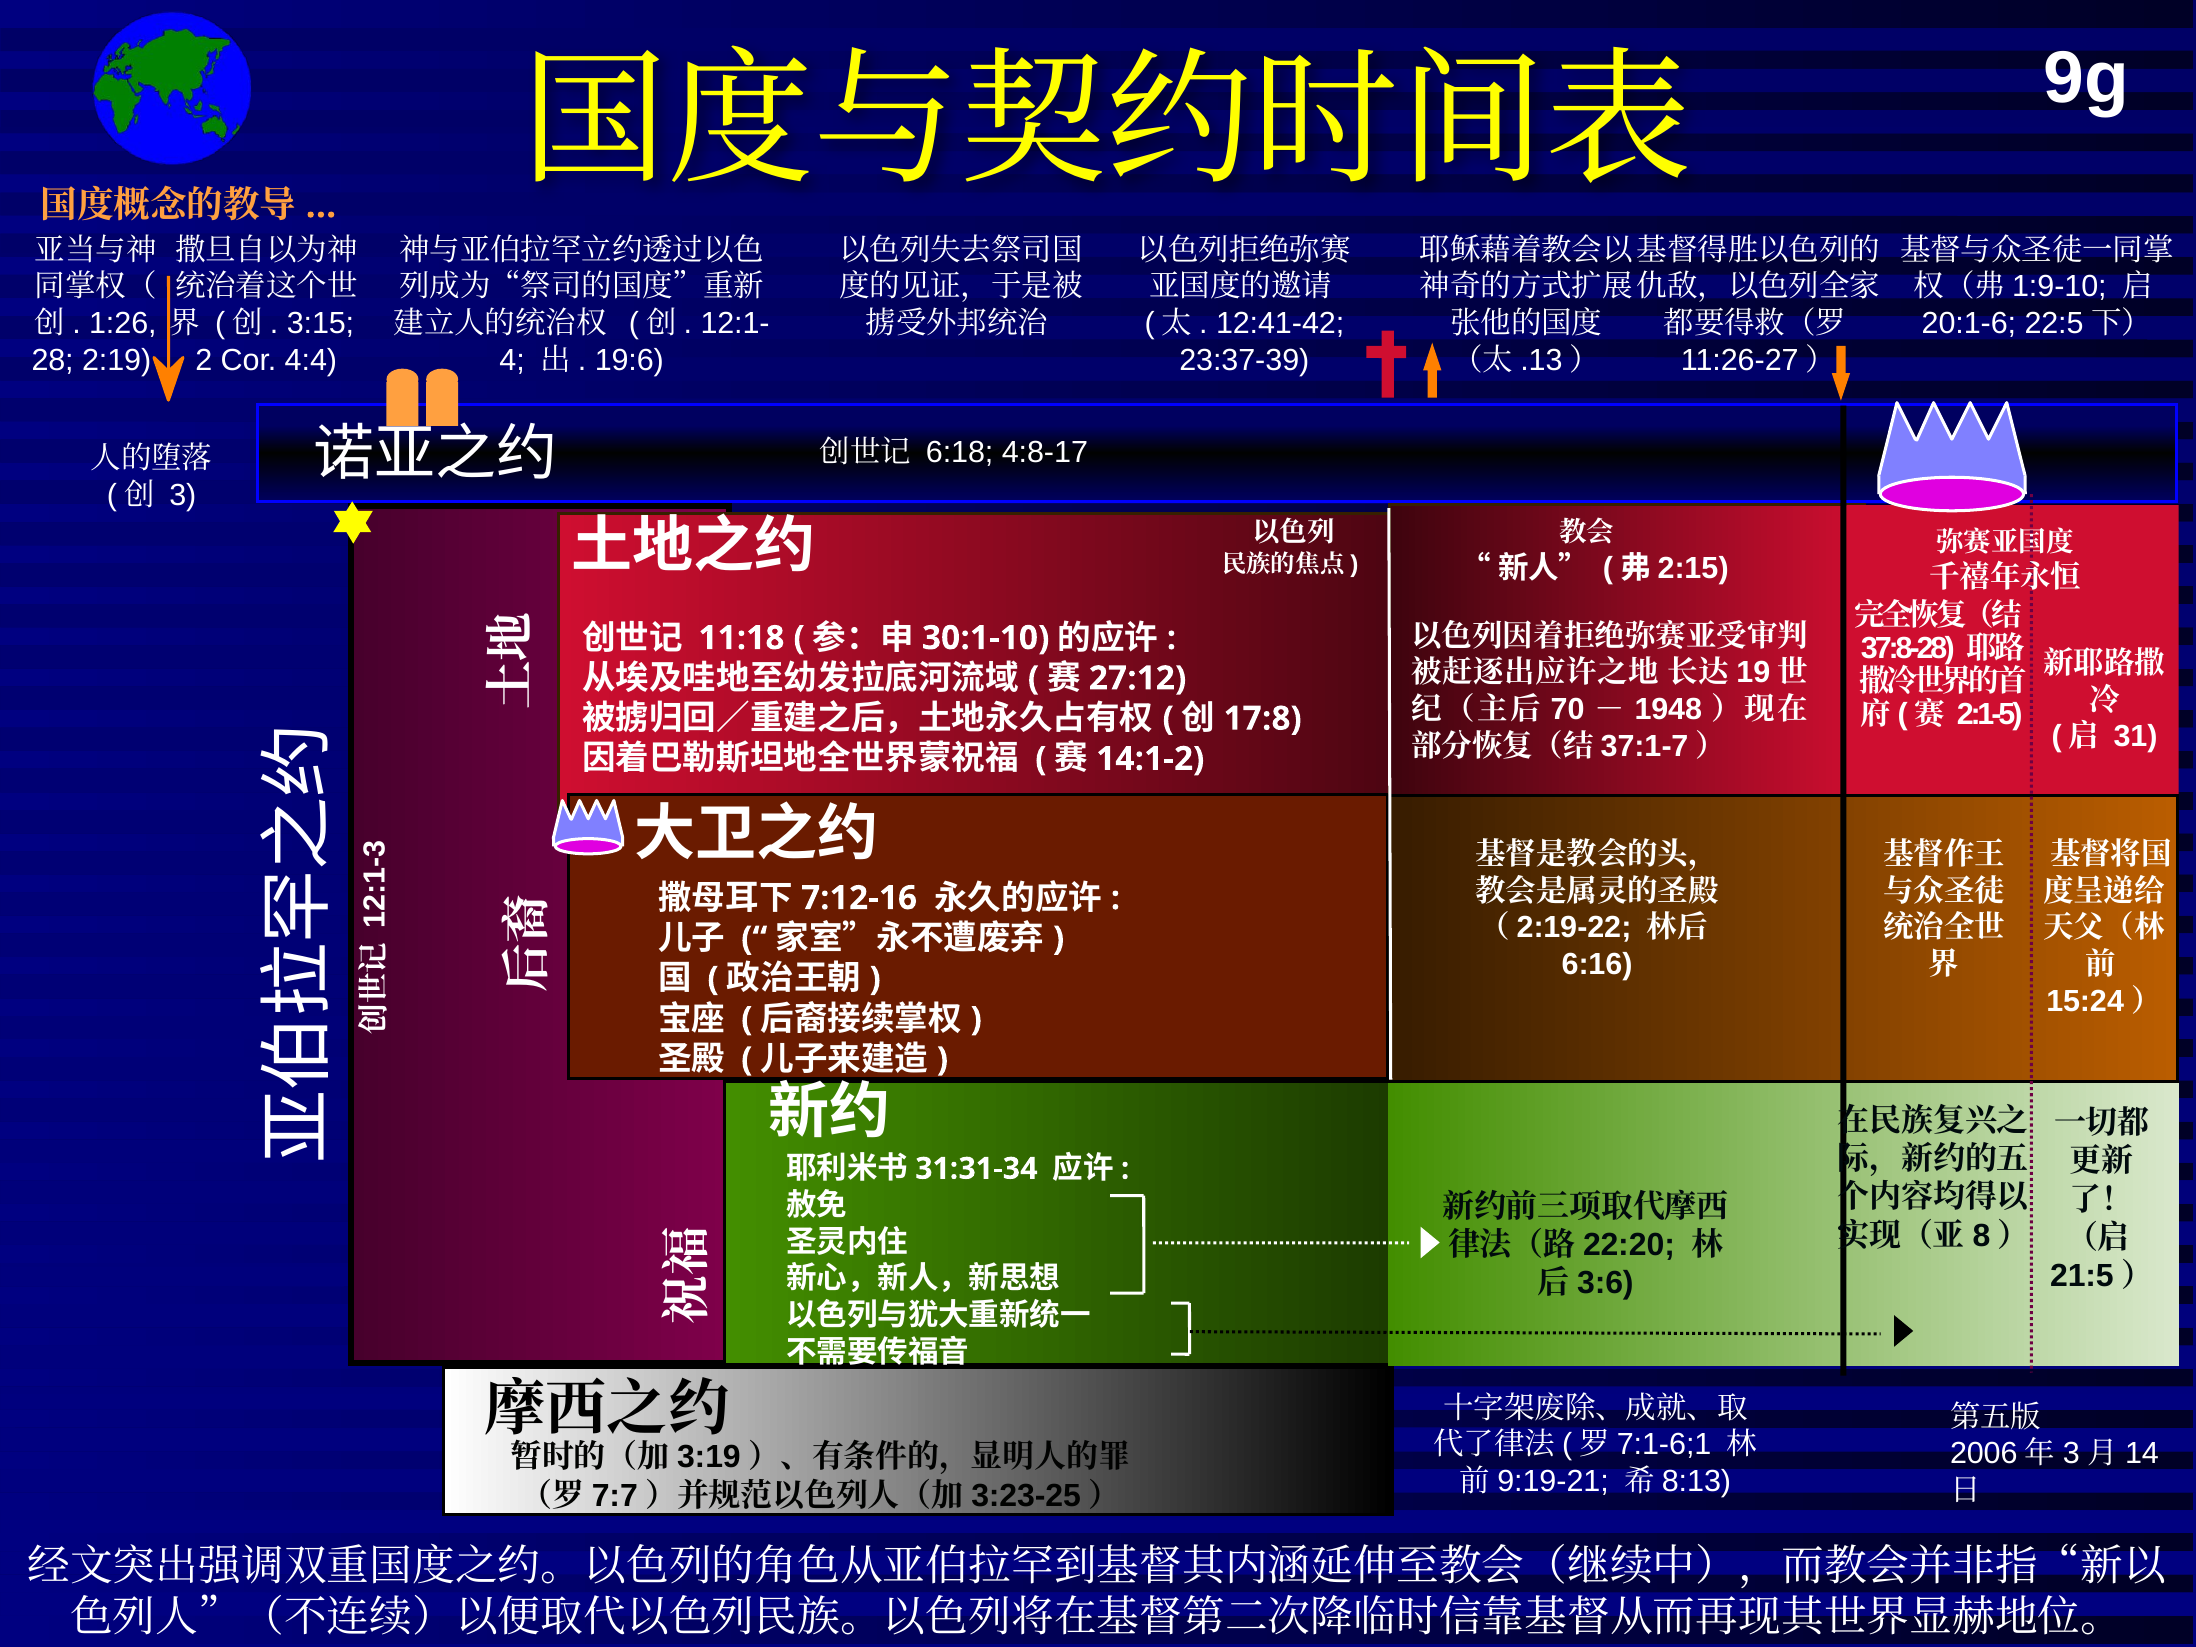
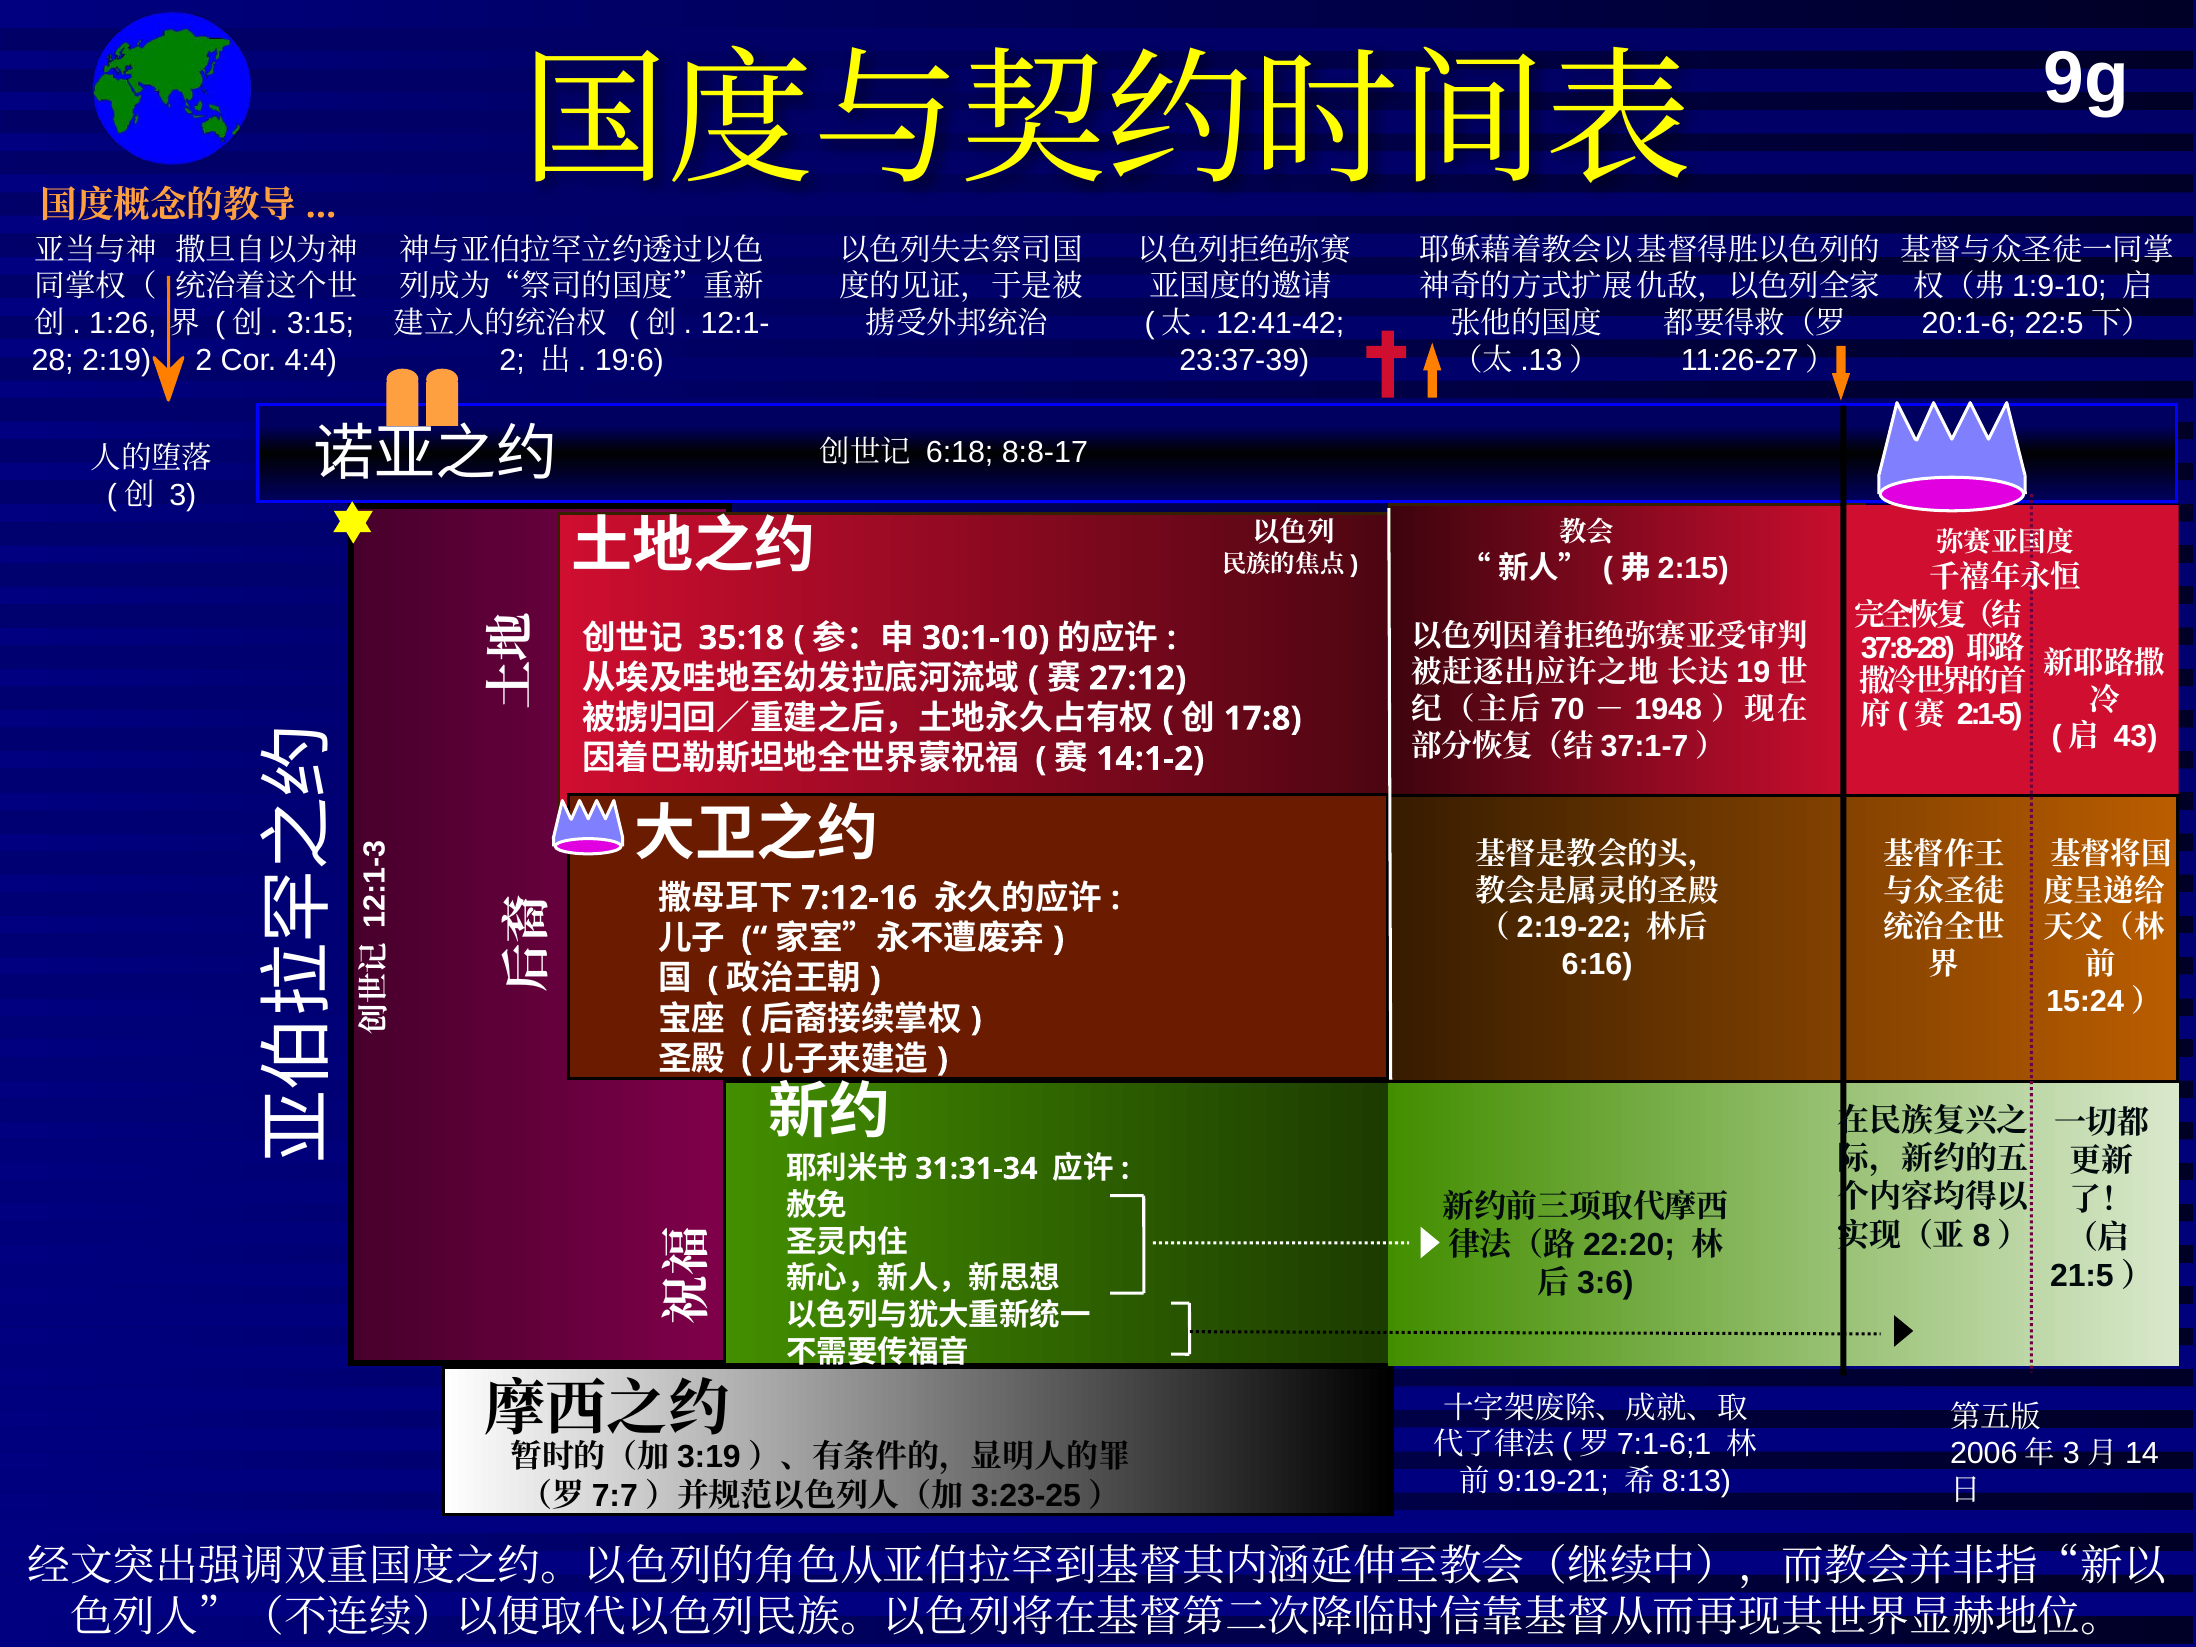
4: 4 -> 2 (512, 360)
4:8-17: 4:8-17 -> 8:8-17 (1045, 453)
11:18: 11:18 -> 35:18 (741, 638)
31: 31 -> 43 (2136, 737)
